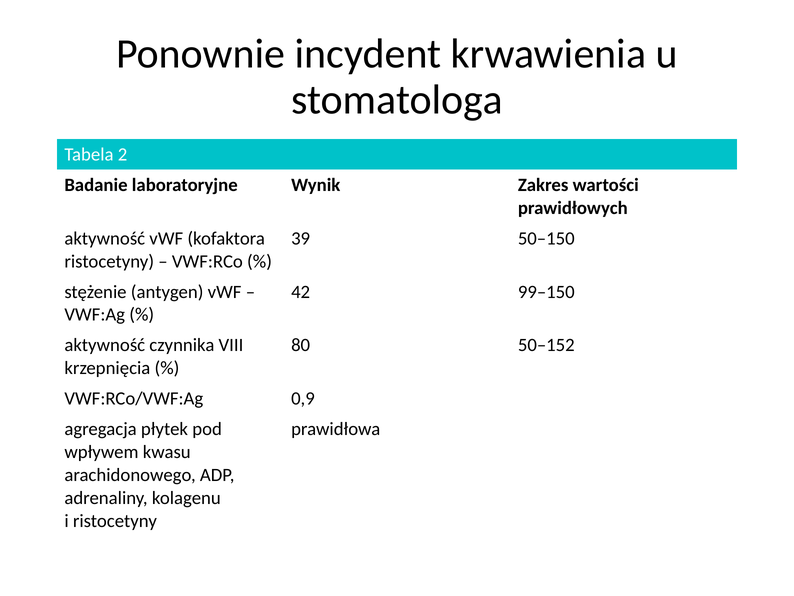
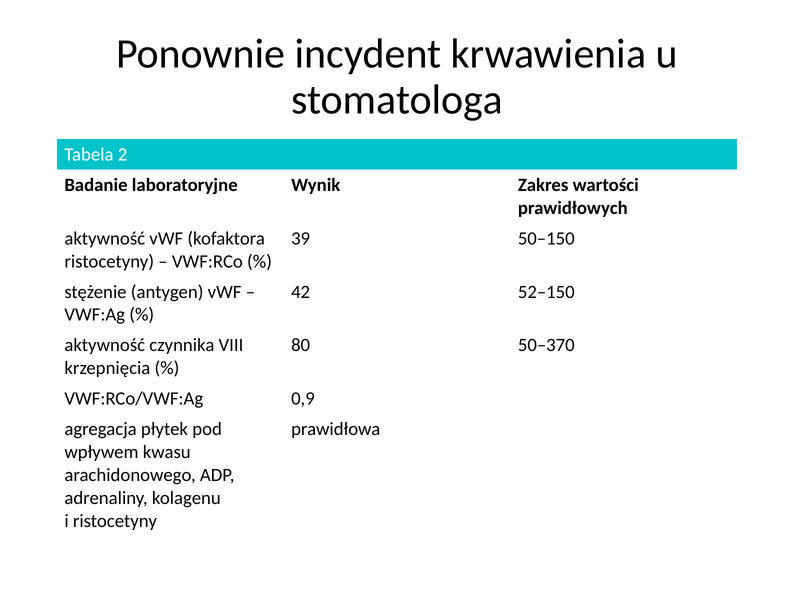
99–150: 99–150 -> 52–150 (546, 292)
50–152: 50–152 -> 50–370 (546, 345)
